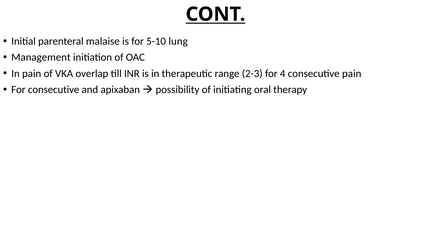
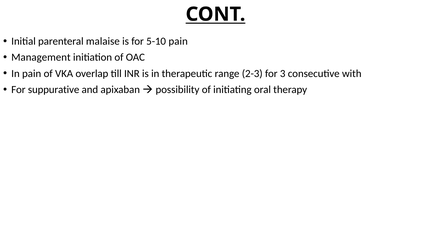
5-10 lung: lung -> pain (178, 41)
4: 4 -> 3 (283, 74)
consecutive pain: pain -> with (352, 74)
For consecutive: consecutive -> suppurative (54, 90)
